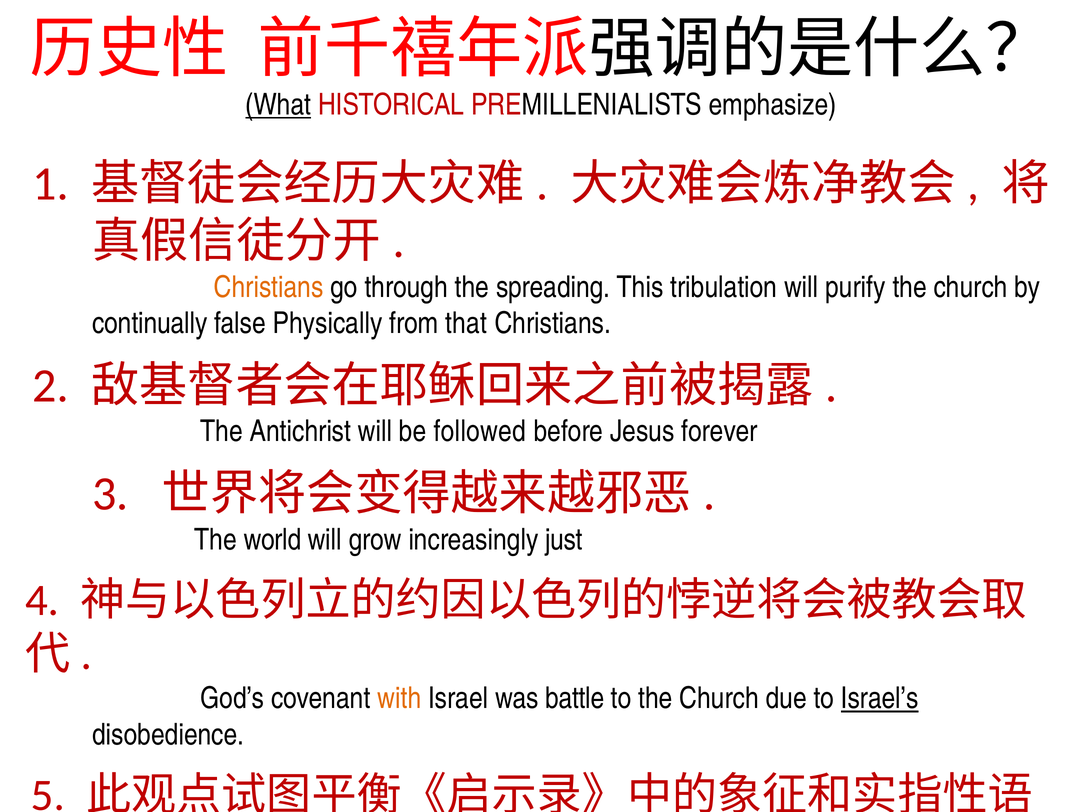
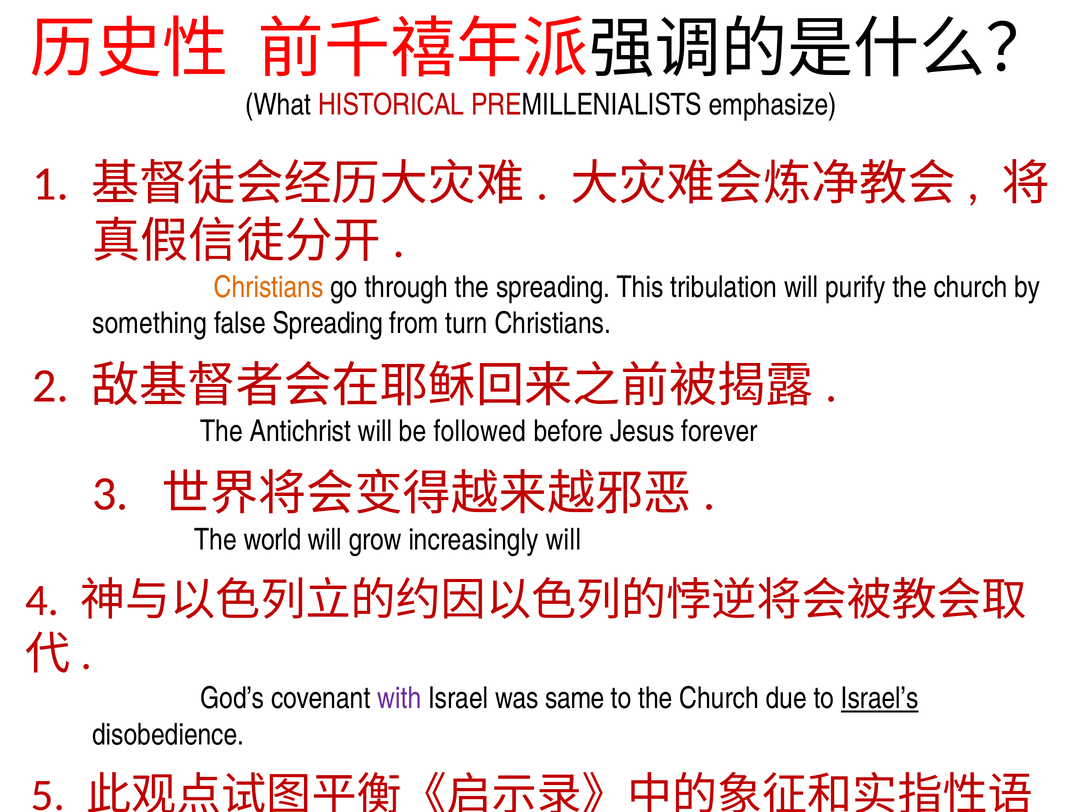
What underline: present -> none (278, 105)
continually: continually -> something (150, 323)
false Physically: Physically -> Spreading (328, 323)
that: that -> turn (466, 323)
increasingly just: just -> will (563, 539)
with colour: orange -> purple (399, 698)
battle: battle -> same (575, 698)
